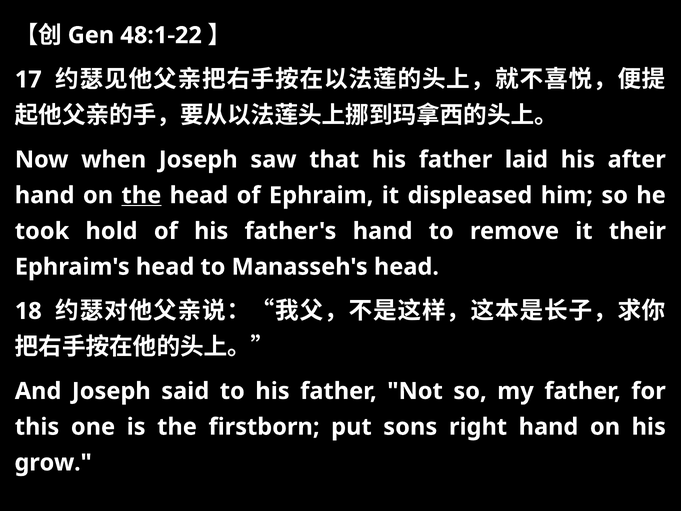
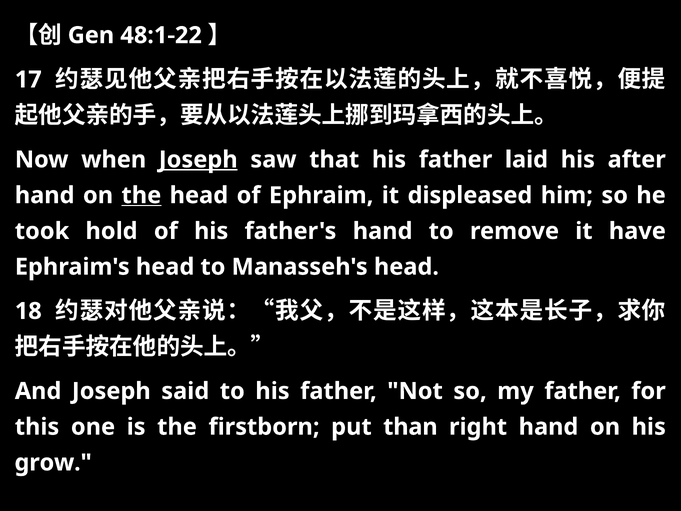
Joseph underline: none -> present (198, 160)
their: their -> have (637, 231)
sons: sons -> than (410, 427)
